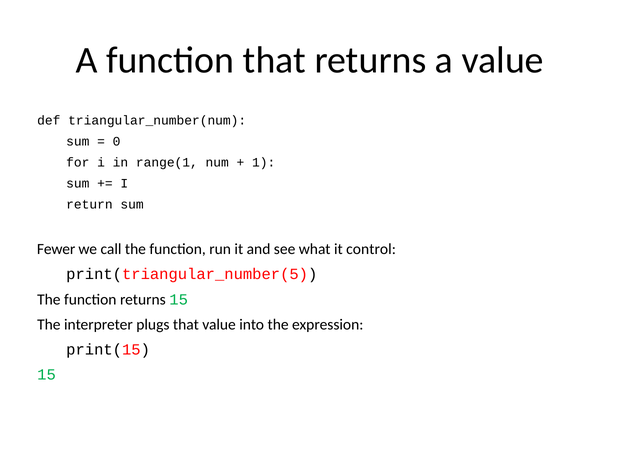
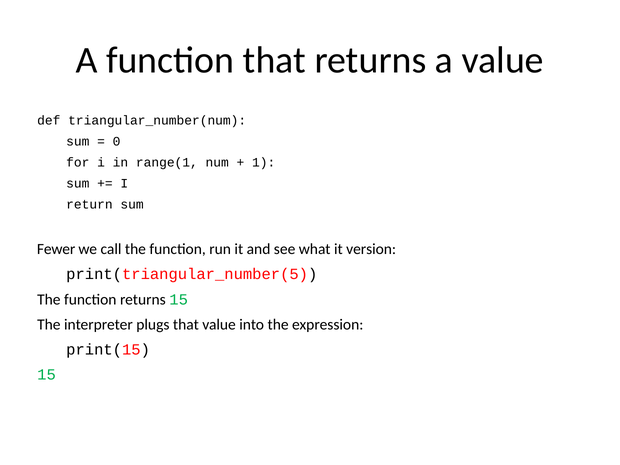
control: control -> version (371, 249)
